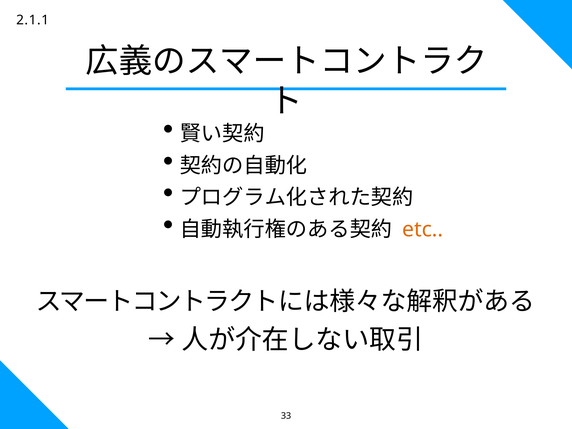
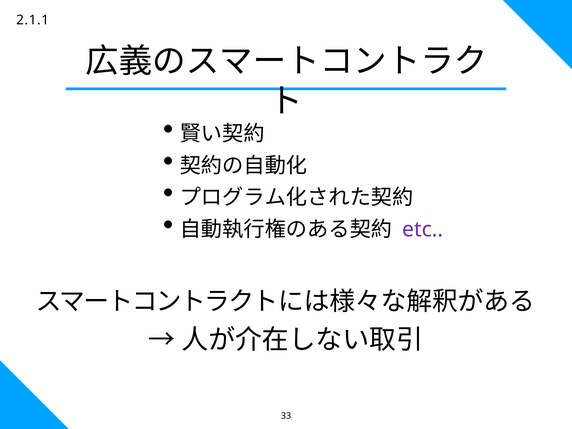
etc colour: orange -> purple (423, 229)
